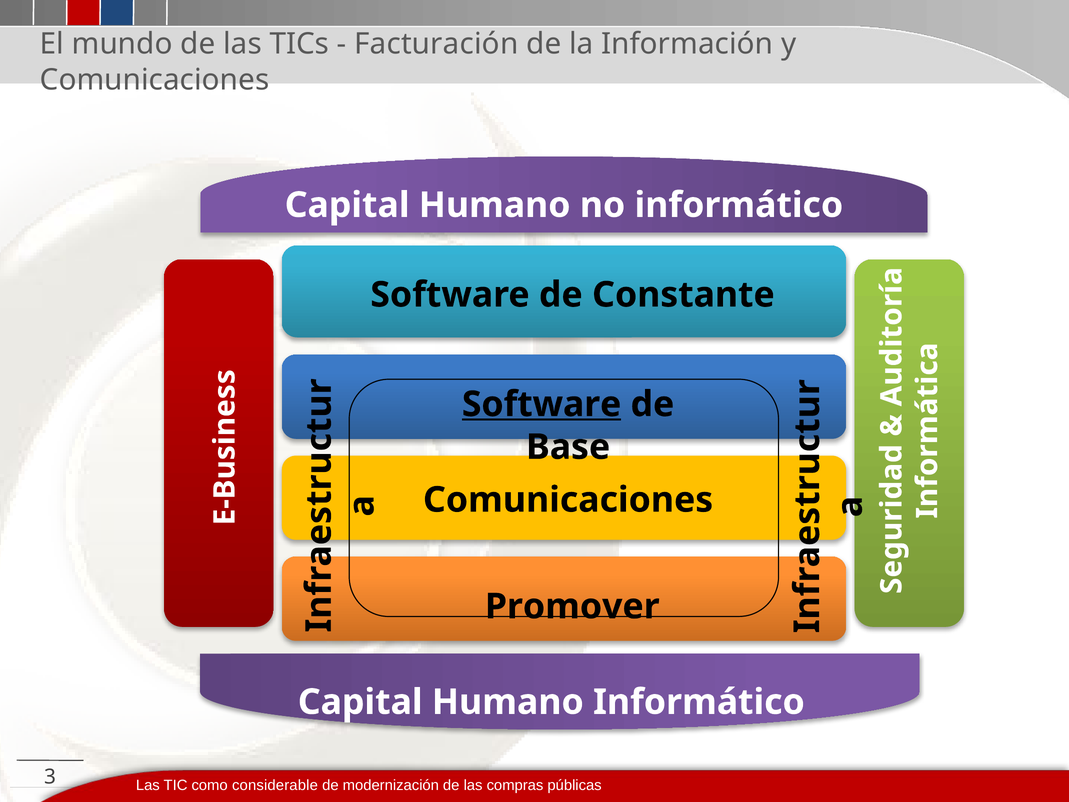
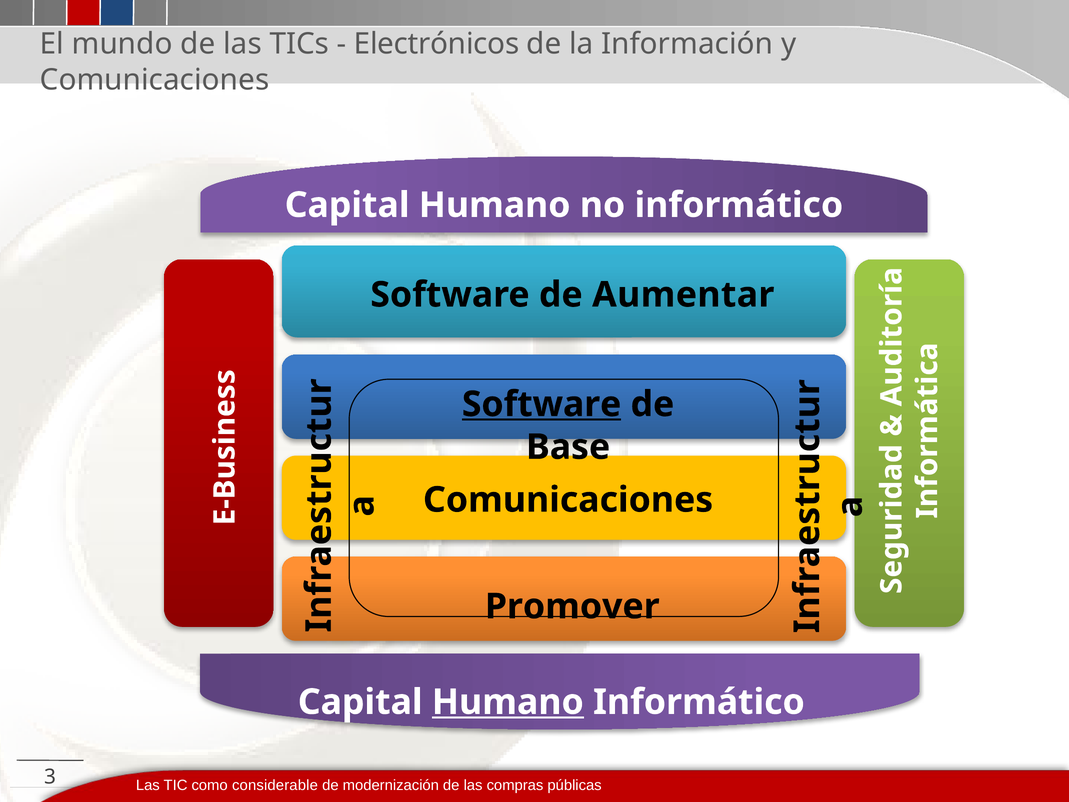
Facturación: Facturación -> Electrónicos (437, 44)
Constante: Constante -> Aumentar (683, 295)
Humano underline: none -> present (508, 702)
